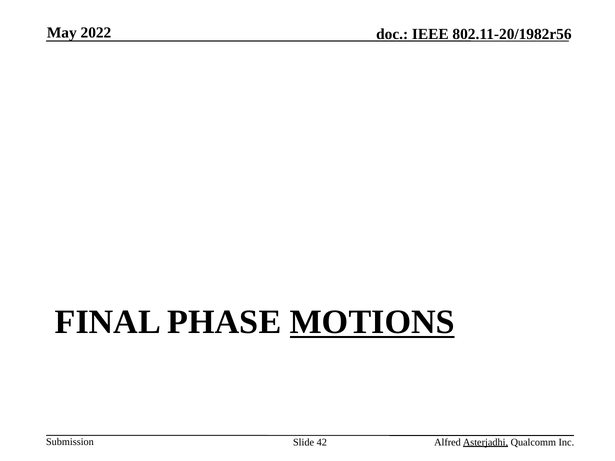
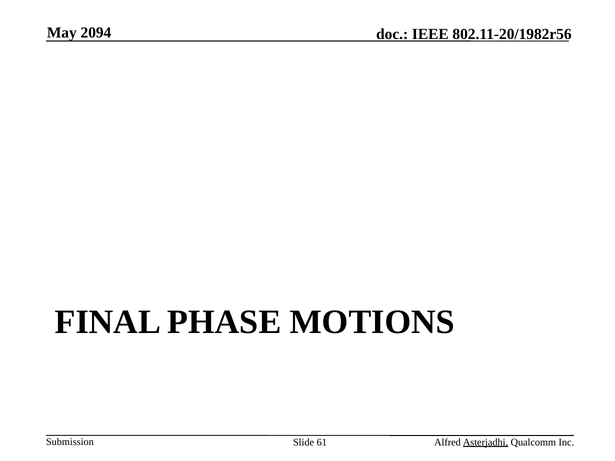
2022: 2022 -> 2094 (96, 33)
MOTIONS underline: present -> none (372, 322)
42: 42 -> 61 (322, 442)
